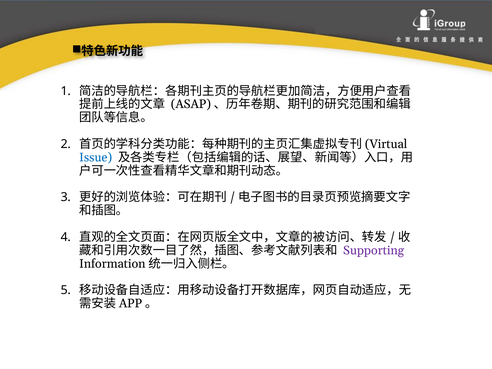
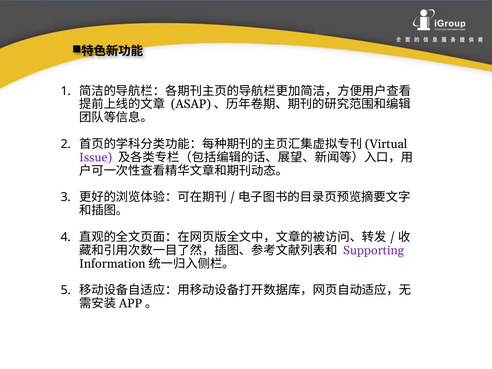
Issue colour: blue -> purple (96, 157)
